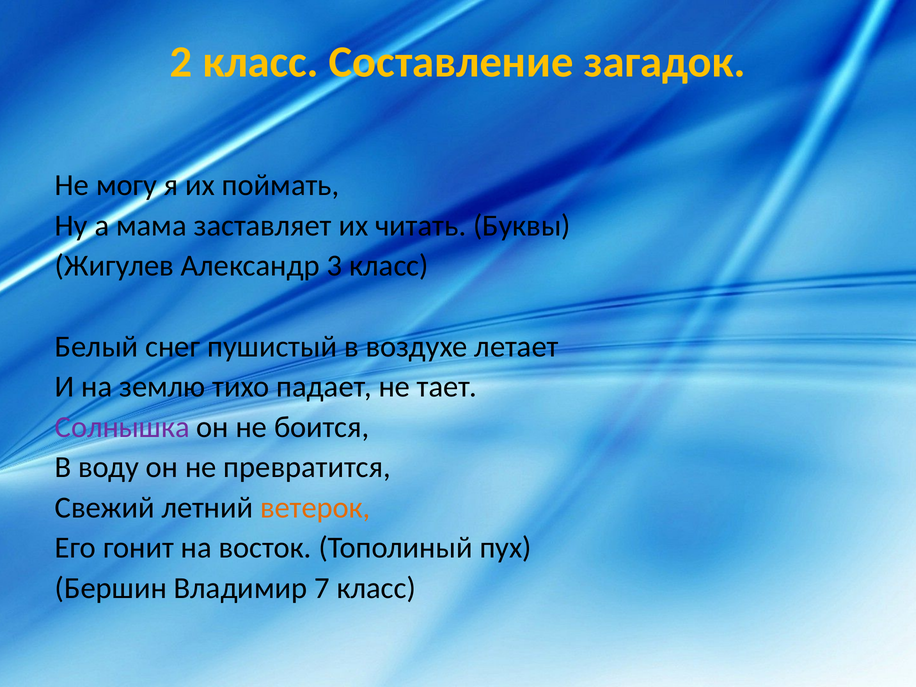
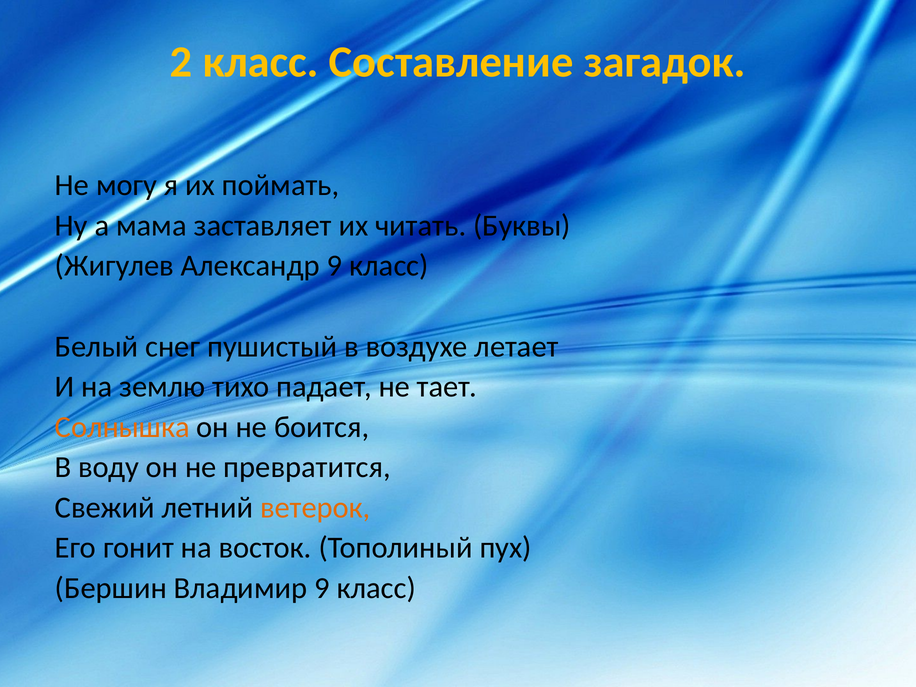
Александр 3: 3 -> 9 (335, 266)
Солнышка colour: purple -> orange (122, 427)
Владимир 7: 7 -> 9 (322, 588)
